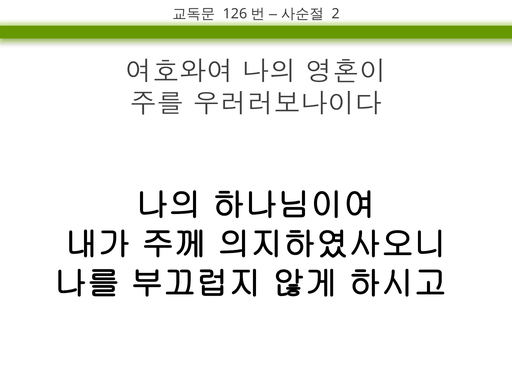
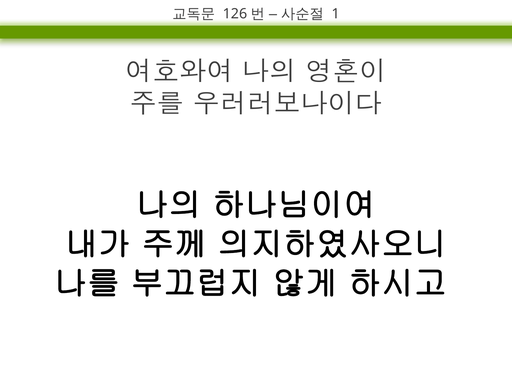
2: 2 -> 1 (336, 14)
